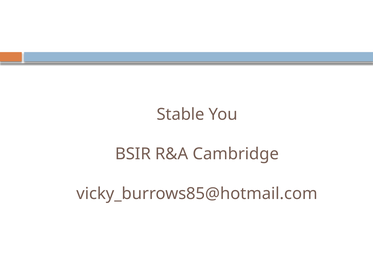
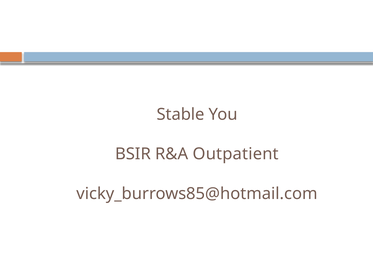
Cambridge: Cambridge -> Outpatient (236, 154)
